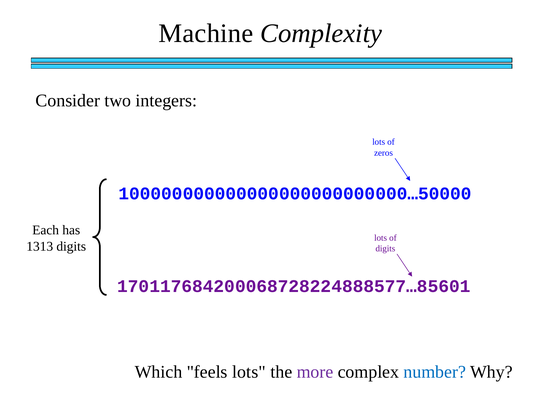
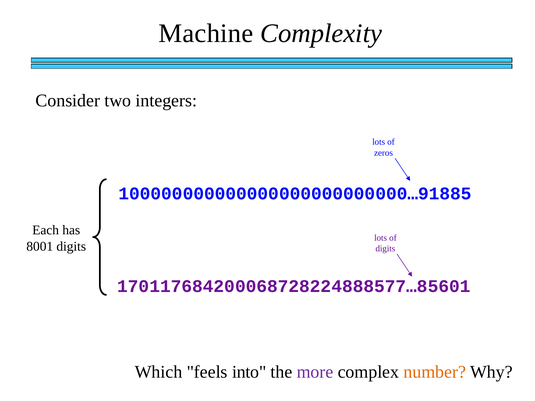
100000000000000000000000000…50000: 100000000000000000000000000…50000 -> 100000000000000000000000000…91885 (295, 194)
1313: 1313 -> 8001 (40, 246)
feels lots: lots -> into (249, 372)
number colour: blue -> orange (435, 372)
